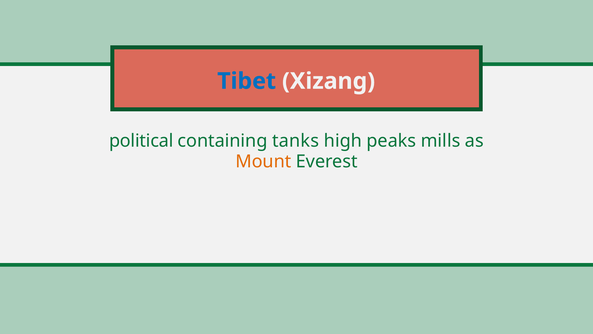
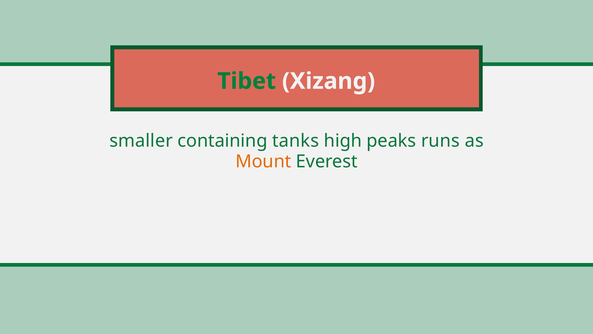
Tibet colour: blue -> green (247, 81)
political: political -> smaller (141, 141)
mills: mills -> runs (440, 141)
